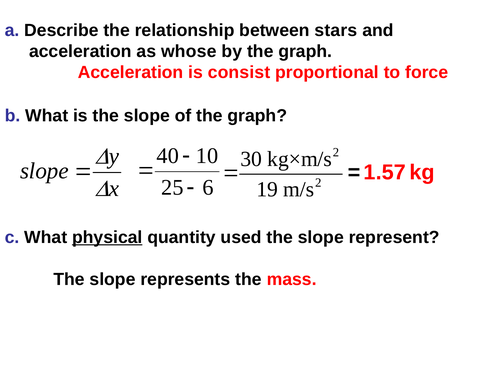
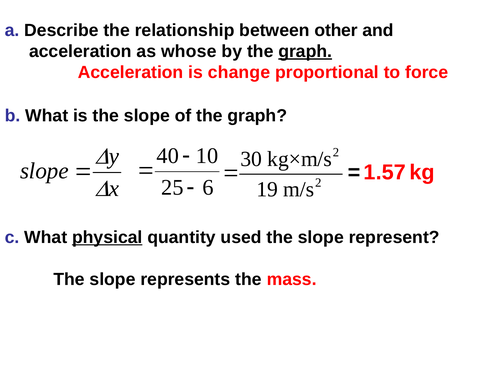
stars: stars -> other (336, 30)
graph underline: none -> present (305, 51)
consist: consist -> change (239, 73)
